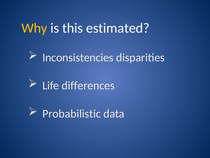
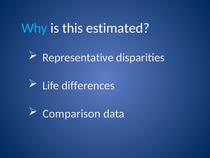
Why colour: yellow -> light blue (34, 28)
Inconsistencies: Inconsistencies -> Representative (78, 57)
Probabilistic: Probabilistic -> Comparison (72, 113)
